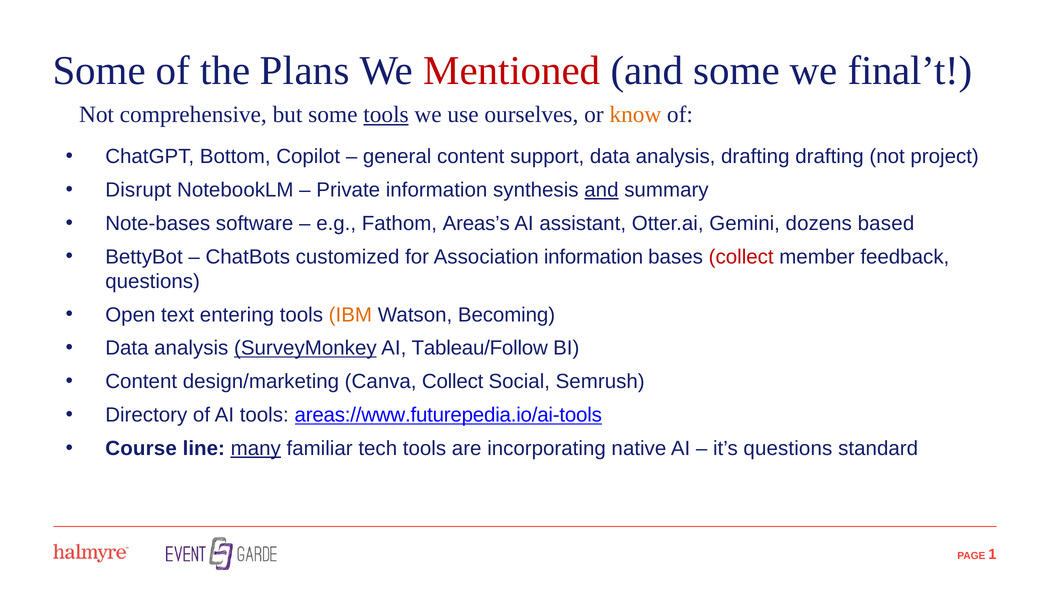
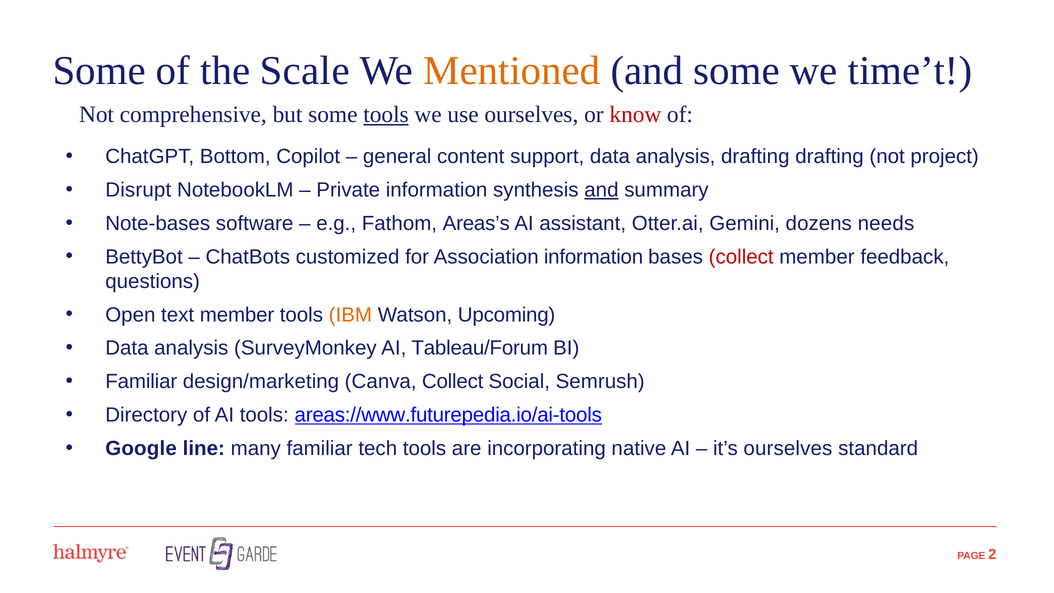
Plans: Plans -> Scale (305, 71)
Mentioned colour: red -> orange (512, 71)
final’t: final’t -> time’t (910, 71)
know colour: orange -> red (635, 115)
based: based -> needs (886, 223)
text entering: entering -> member (237, 315)
Becoming: Becoming -> Upcoming (507, 315)
SurveyMonkey underline: present -> none (305, 348)
Tableau/Follow: Tableau/Follow -> Tableau/Forum (480, 348)
Content: Content -> Familiar (141, 382)
Course: Course -> Google (141, 448)
many underline: present -> none (256, 448)
it’s questions: questions -> ourselves (788, 448)
1: 1 -> 2 (992, 554)
